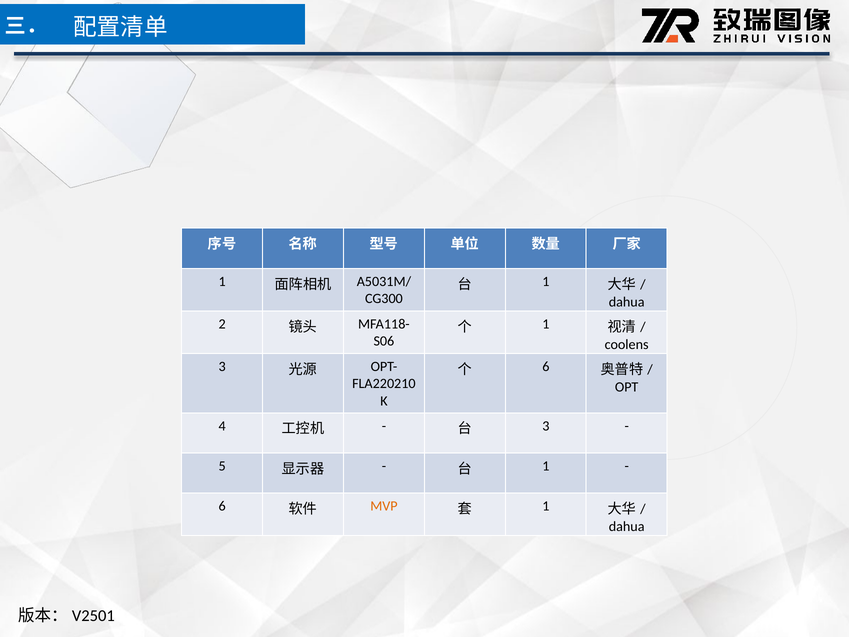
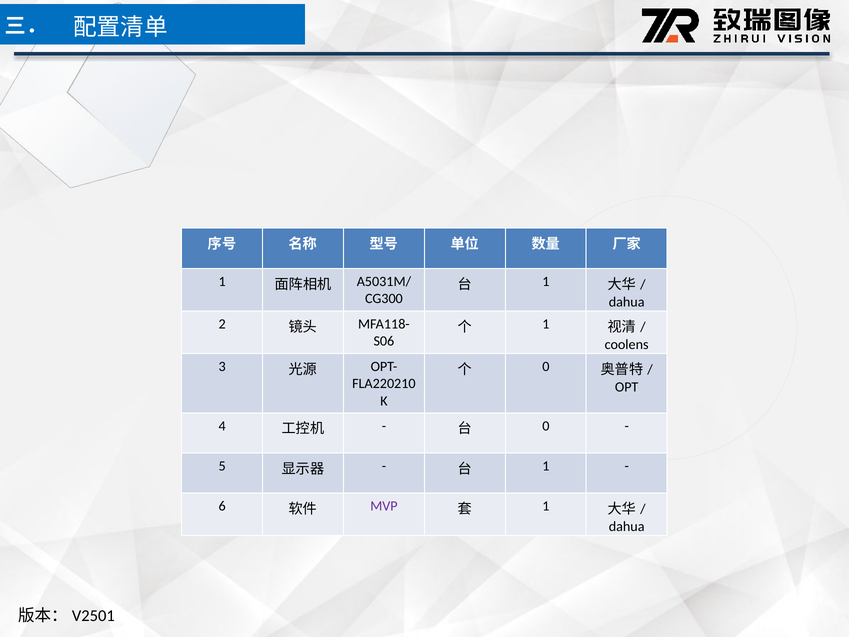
6: 6 -> 0 (546, 366)
3: 3 -> 0 (546, 426)
MVP colour: orange -> purple (384, 506)
